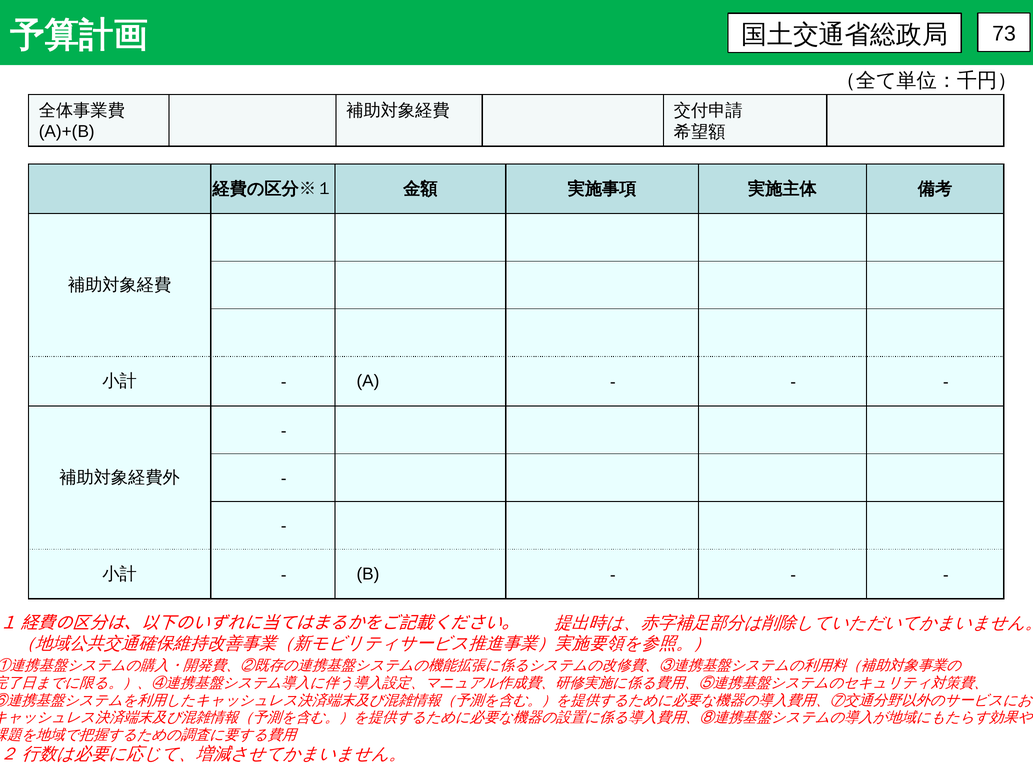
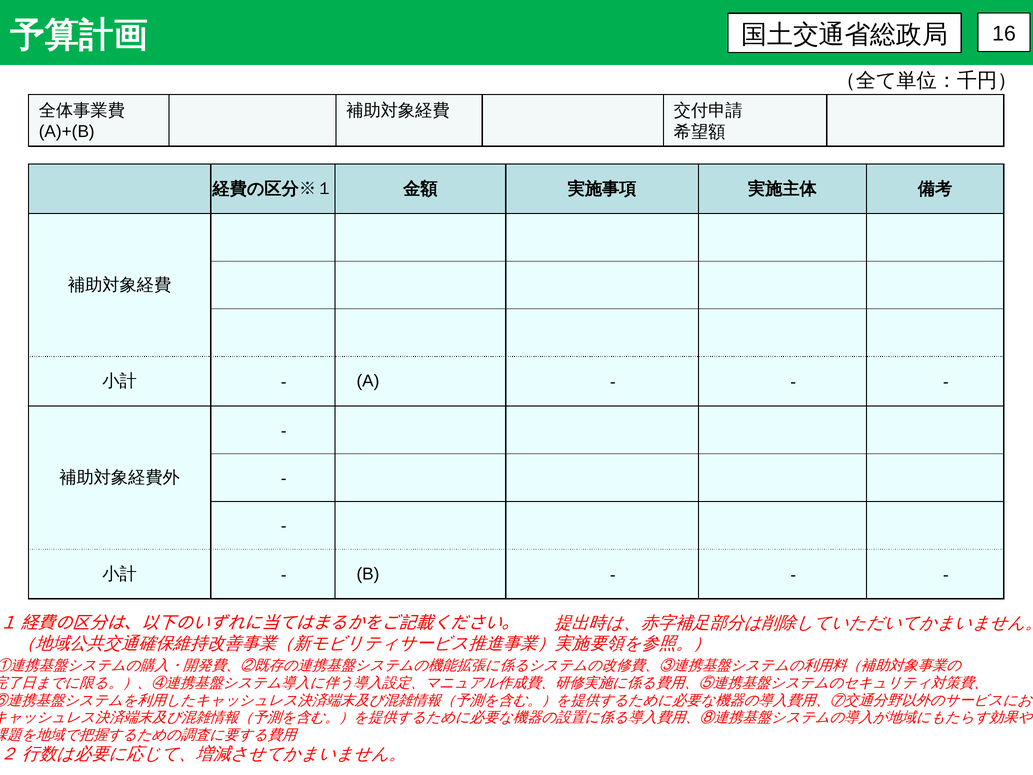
73: 73 -> 16 (1004, 34)
